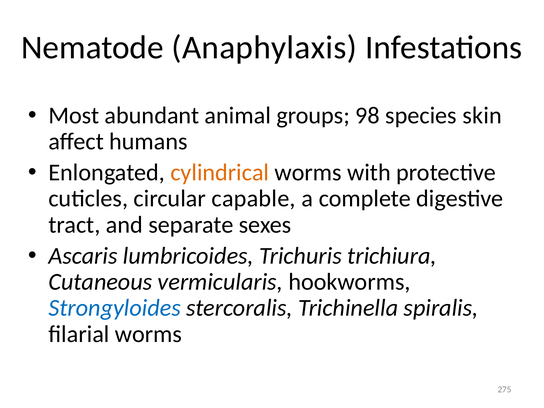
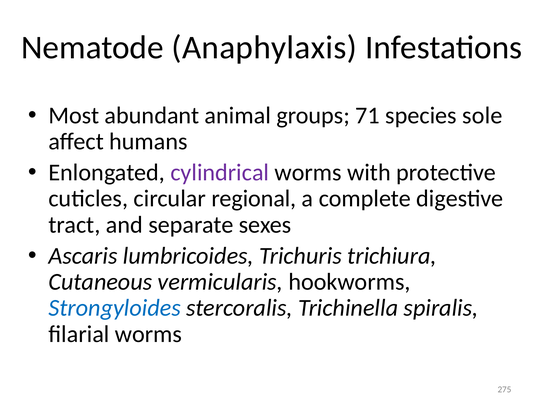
98: 98 -> 71 (368, 115)
skin: skin -> sole (482, 115)
cylindrical colour: orange -> purple (220, 172)
capable: capable -> regional (254, 199)
